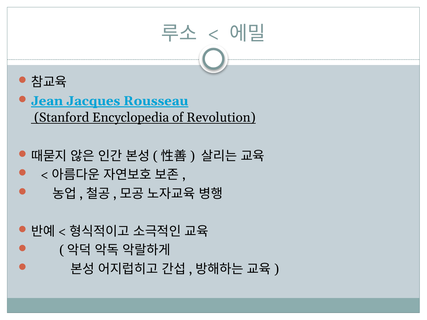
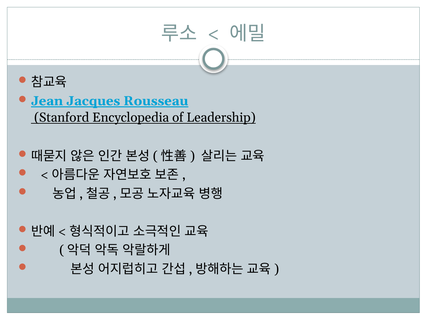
Revolution: Revolution -> Leadership (221, 118)
